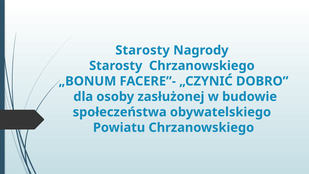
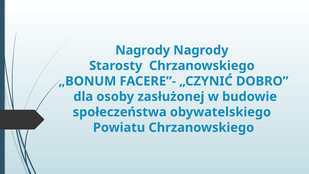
Starosty: Starosty -> Nagrody (143, 50)
